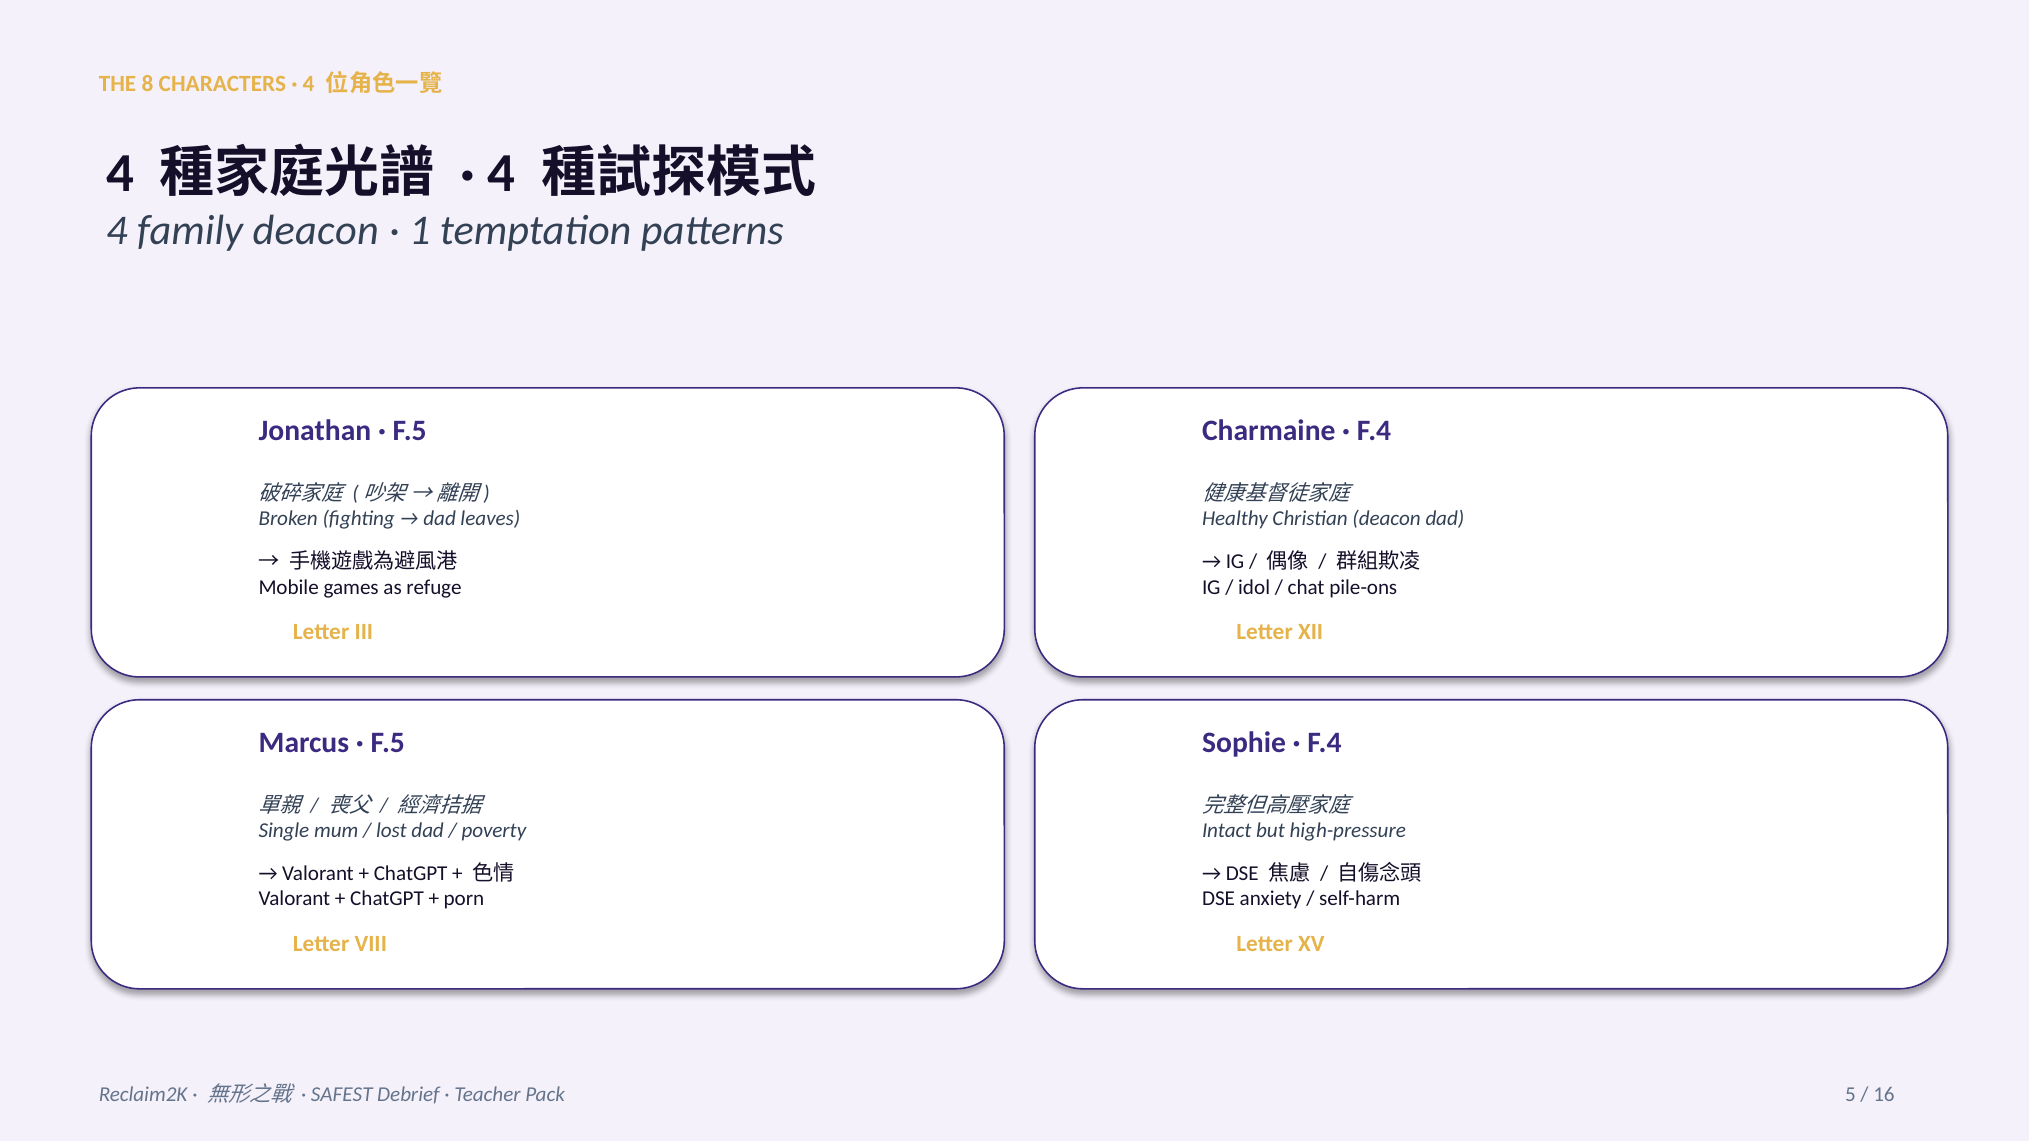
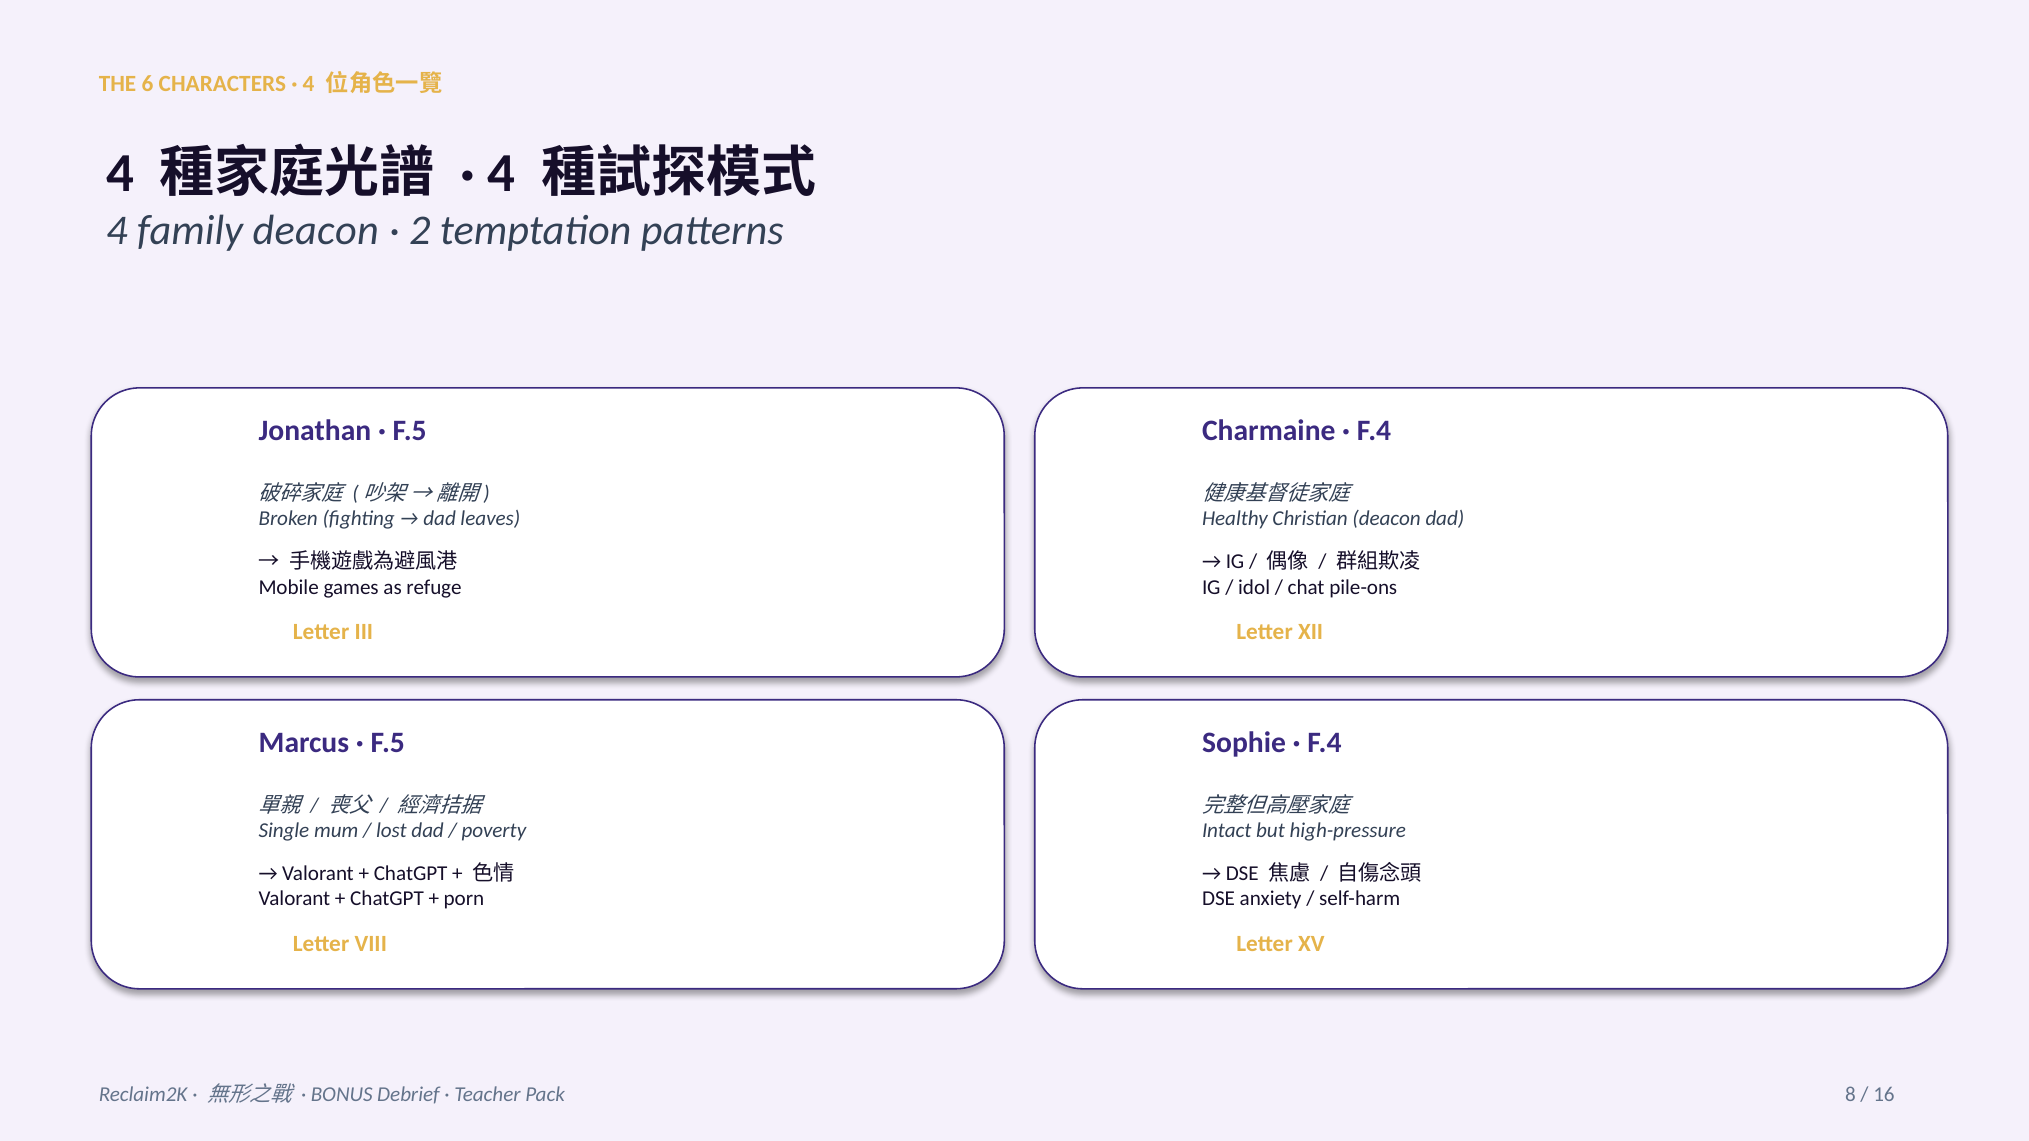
8: 8 -> 6 (147, 84)
1: 1 -> 2 (420, 231)
SAFEST: SAFEST -> BONUS (342, 1094)
5: 5 -> 8 (1850, 1094)
